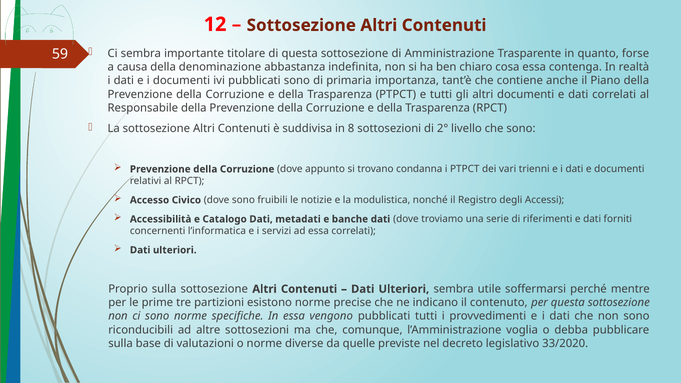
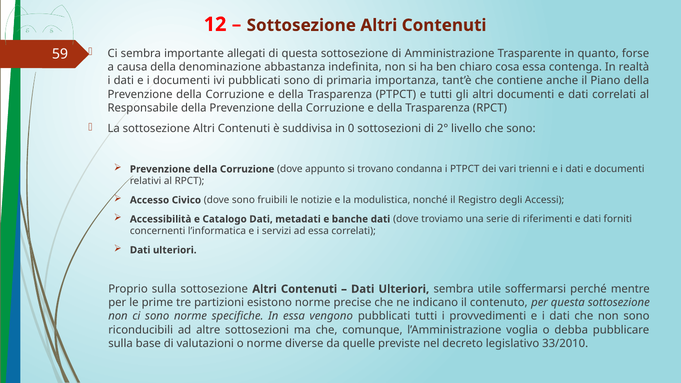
titolare: titolare -> allegati (246, 54)
8: 8 -> 0 (351, 129)
33/2020: 33/2020 -> 33/2010 (565, 344)
